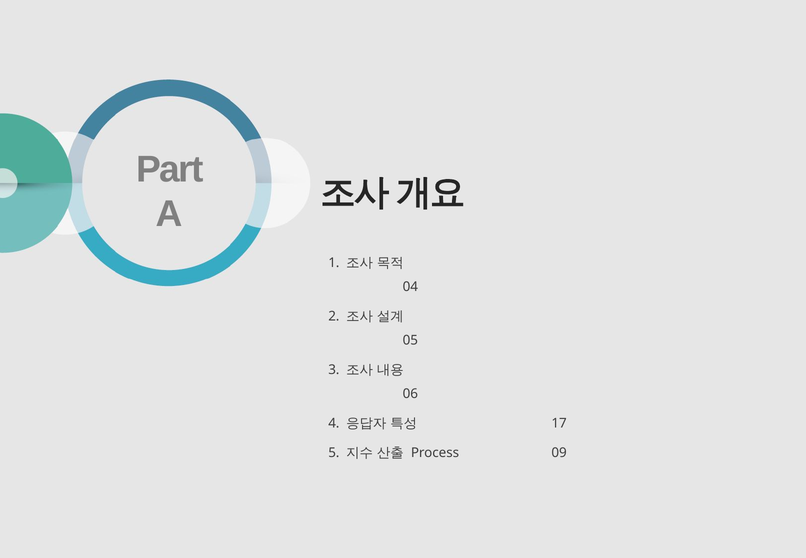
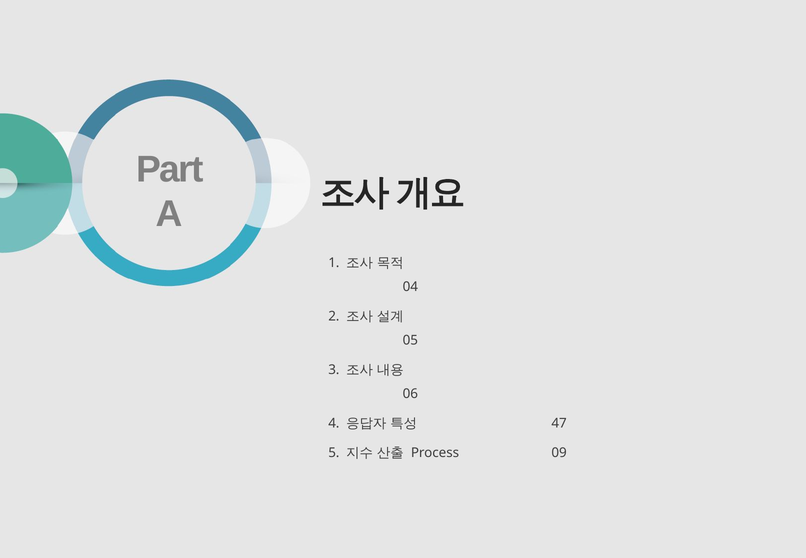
17: 17 -> 47 (559, 423)
